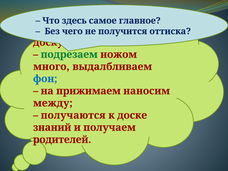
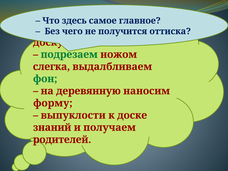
много: много -> слегка (51, 67)
фон colour: blue -> green (45, 79)
прижимаем: прижимаем -> деревянную (88, 91)
между: между -> форму (53, 103)
получаются: получаются -> выпуклости (73, 115)
